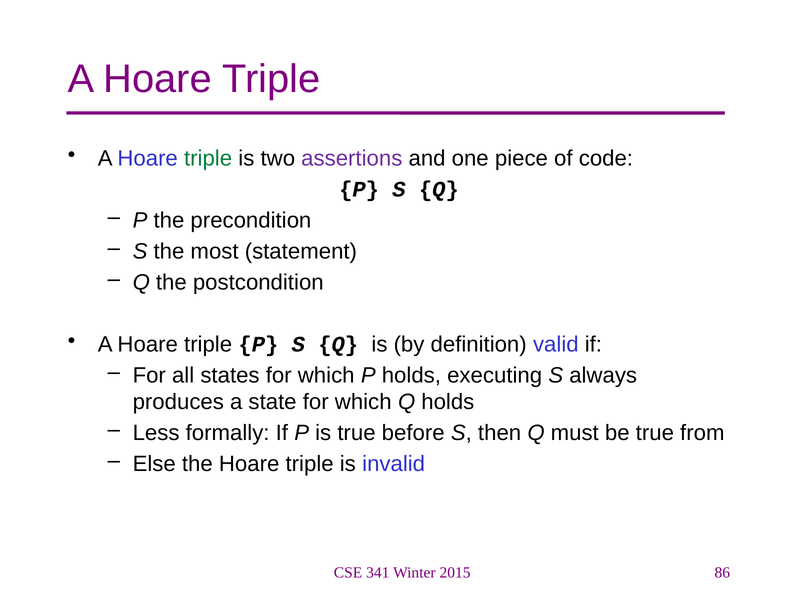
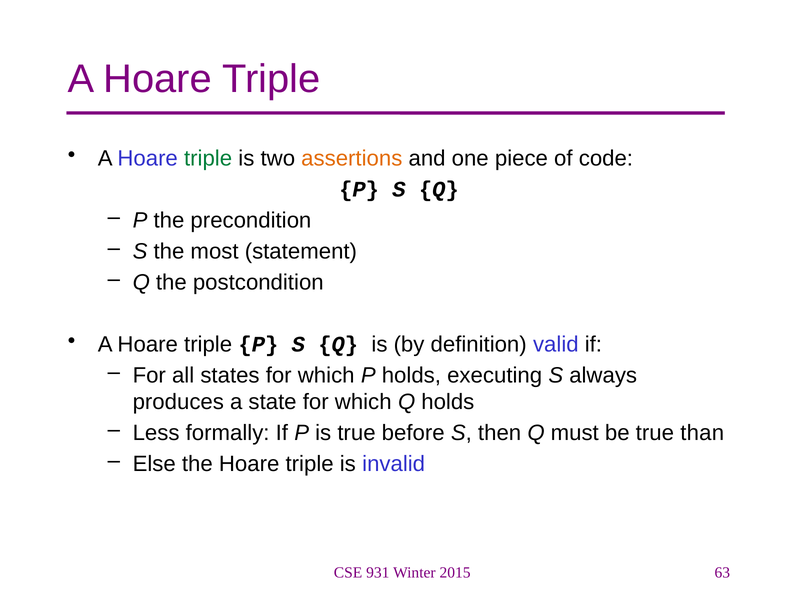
assertions colour: purple -> orange (352, 159)
from: from -> than (702, 433)
341: 341 -> 931 (378, 573)
86: 86 -> 63 (722, 573)
